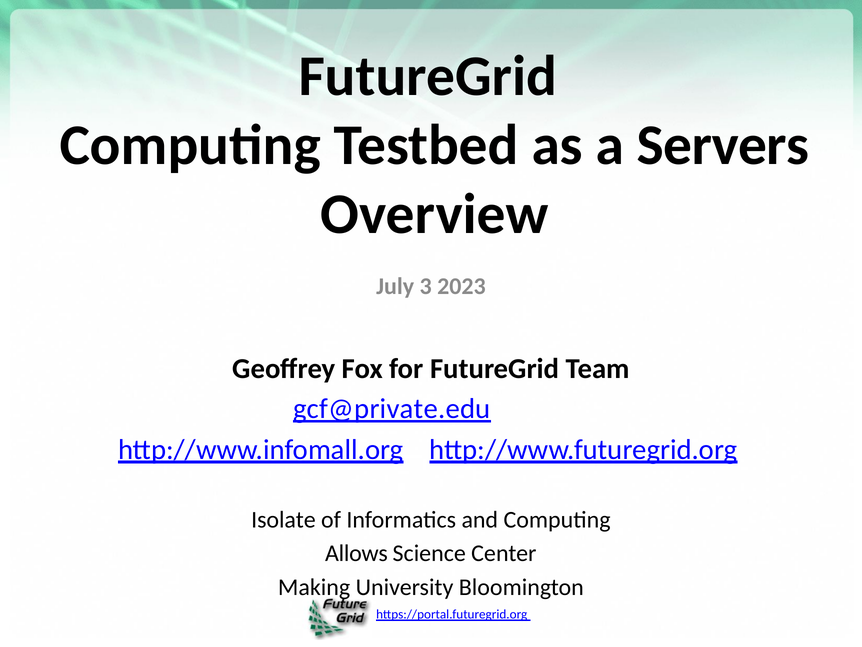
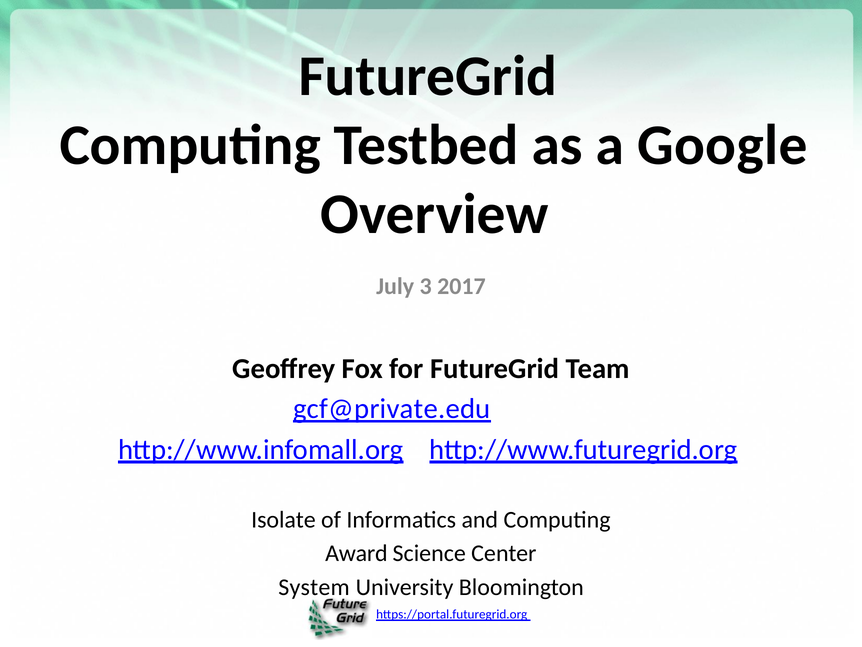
Servers: Servers -> Google (722, 145)
2023: 2023 -> 2017 (461, 286)
Allows: Allows -> Award (356, 553)
Making: Making -> System (314, 587)
